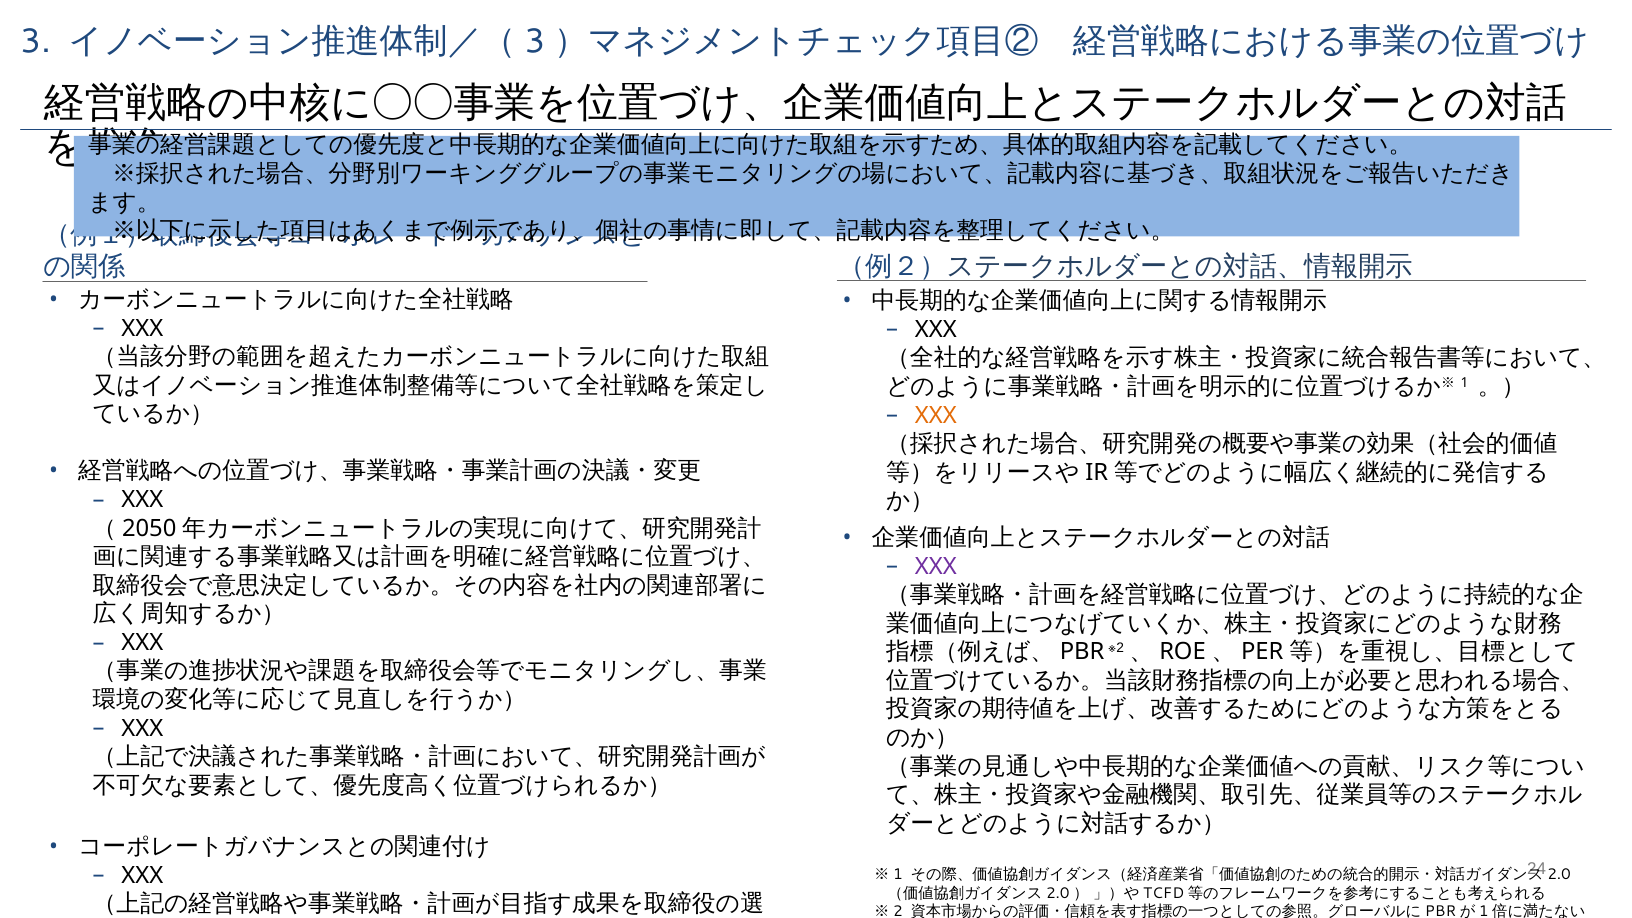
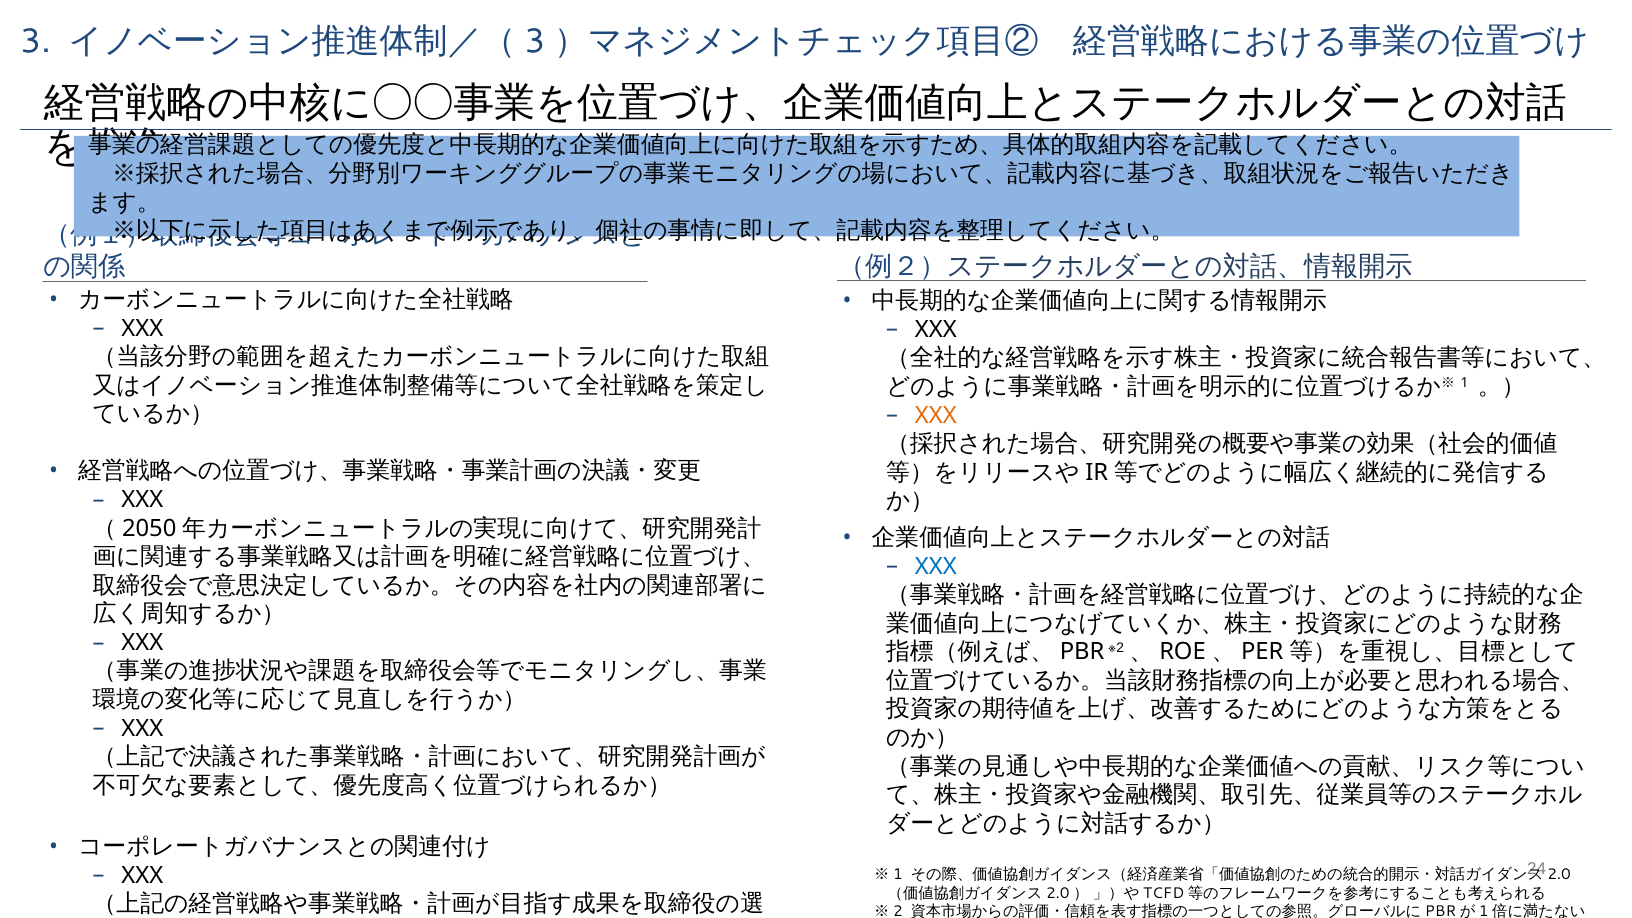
XXX colour: purple -> blue (936, 566)
